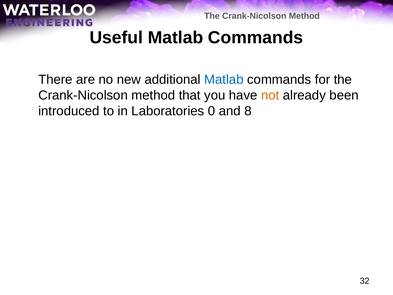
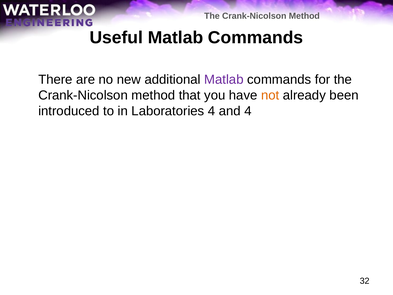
Matlab colour: blue -> purple (224, 80)
Laboratories 0: 0 -> 4 (212, 111)
and 8: 8 -> 4 (248, 111)
